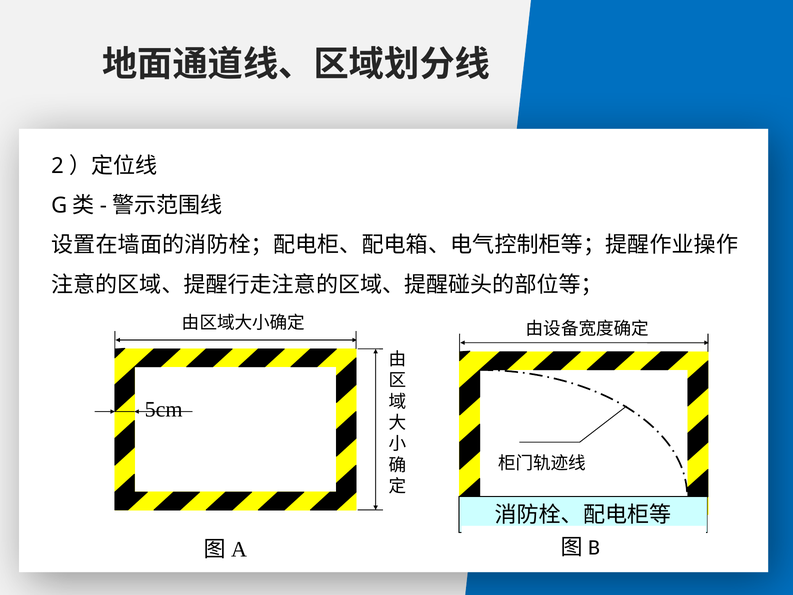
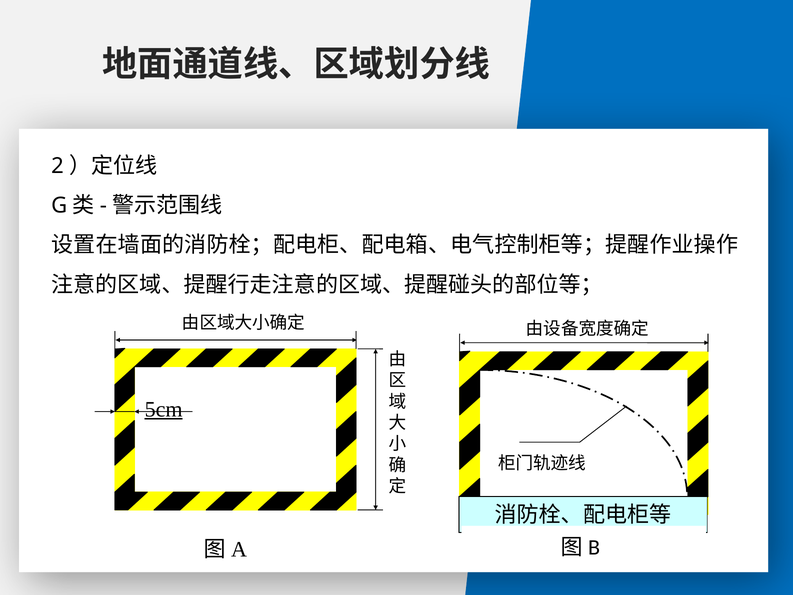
5cm underline: none -> present (164, 409)
